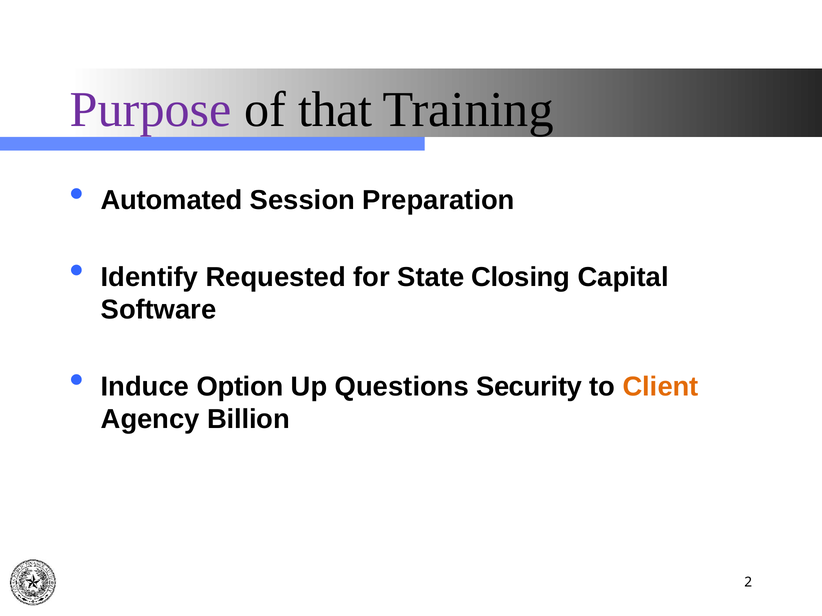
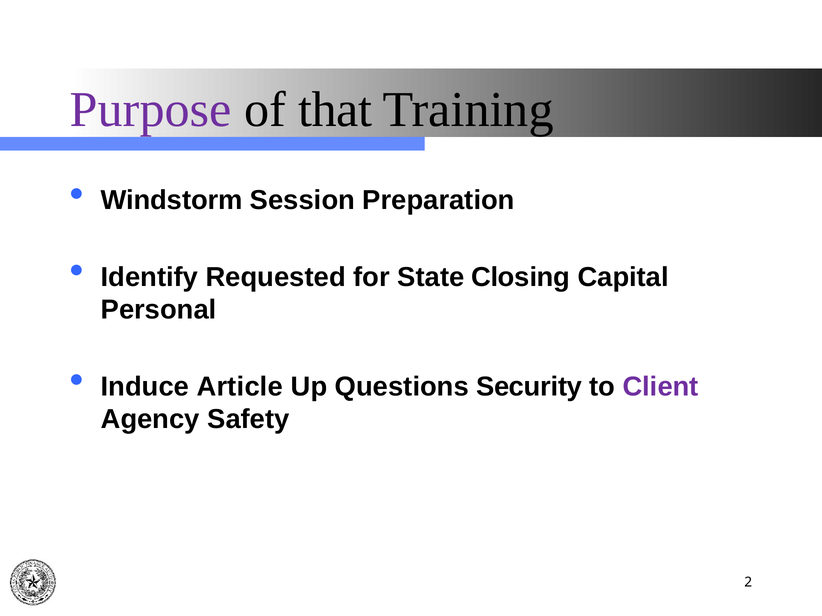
Automated: Automated -> Windstorm (172, 201)
Software: Software -> Personal (159, 310)
Option: Option -> Article (240, 387)
Client colour: orange -> purple (661, 387)
Billion: Billion -> Safety (248, 420)
